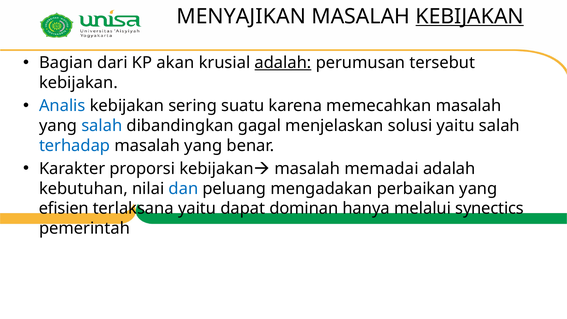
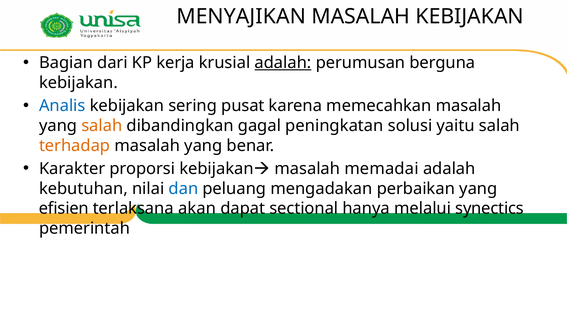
KEBIJAKAN underline: present -> none (470, 16)
akan: akan -> kerja (176, 63)
tersebut: tersebut -> berguna (442, 63)
suatu: suatu -> pusat (243, 106)
salah colour: blue -> orange (102, 126)
menjelaskan: menjelaskan -> peningkatan (334, 126)
terhadap colour: blue -> orange (75, 146)
terlaksana yaitu: yaitu -> akan (197, 208)
dominan: dominan -> sectional (304, 208)
